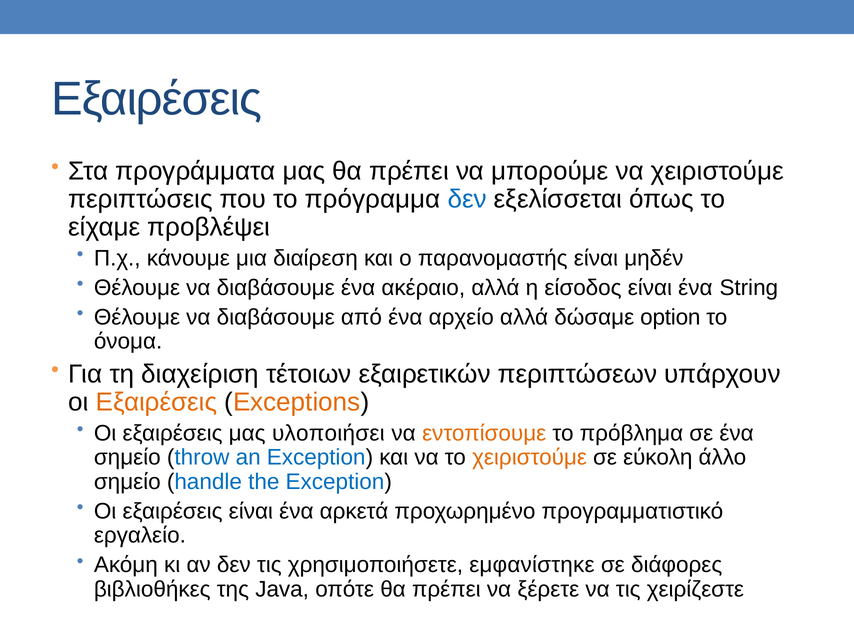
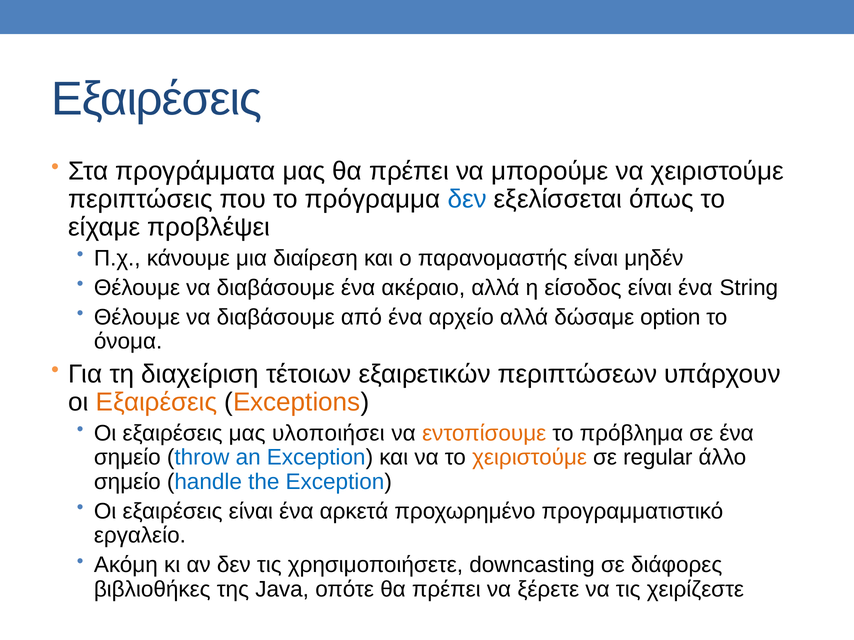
εύκολη: εύκολη -> regular (658, 458)
εμφανίστηκε: εμφανίστηκε -> downcasting (532, 565)
